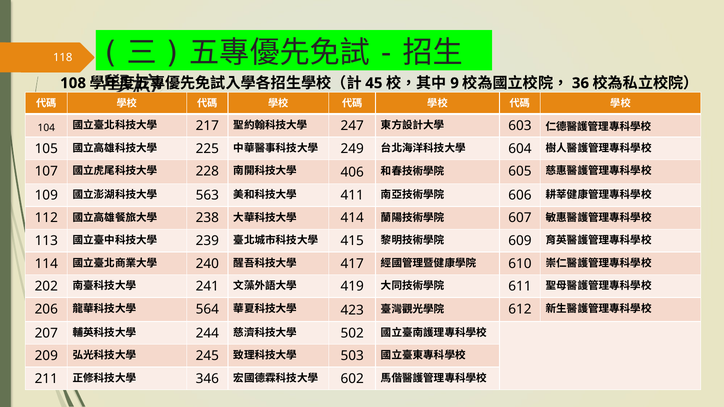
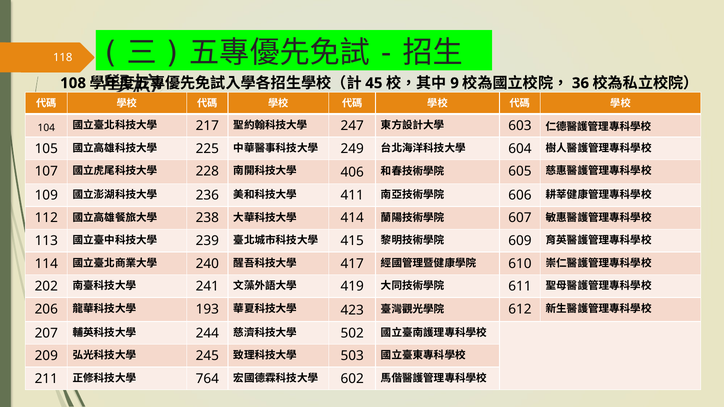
563: 563 -> 236 (207, 195)
564: 564 -> 193 (207, 309)
346: 346 -> 764 (207, 379)
